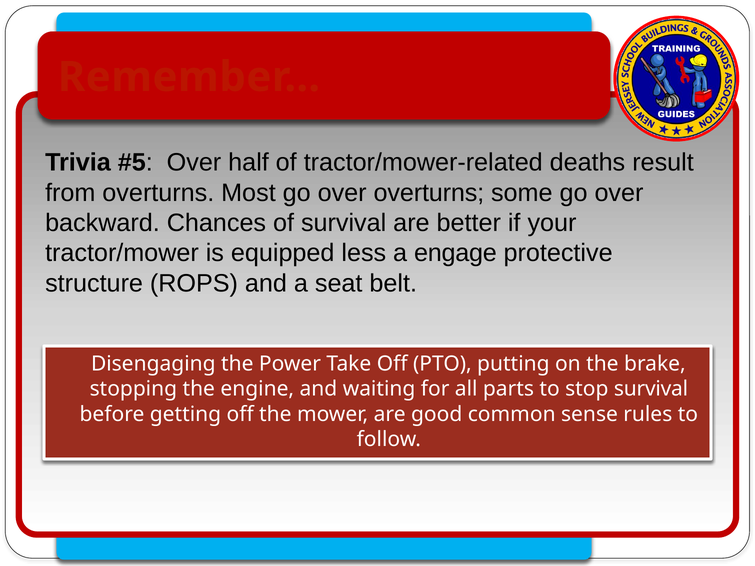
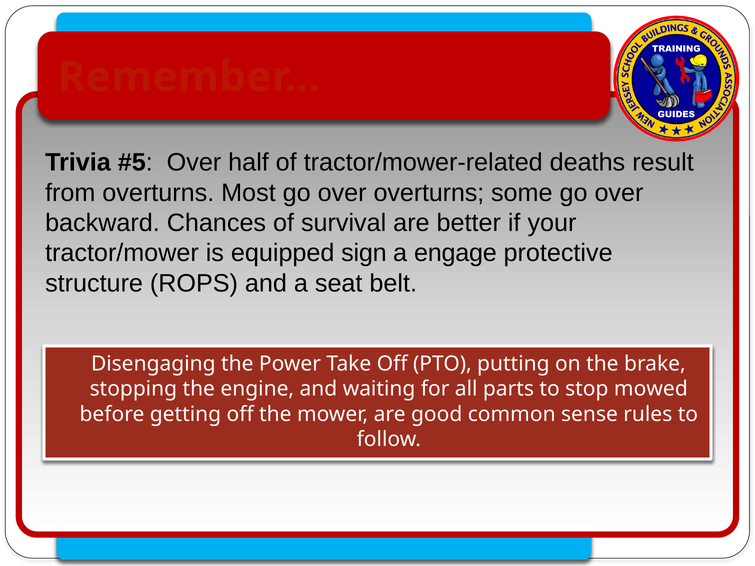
less: less -> sign (364, 253)
stop survival: survival -> mowed (651, 389)
